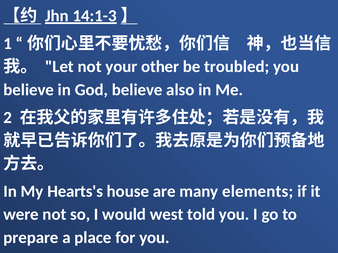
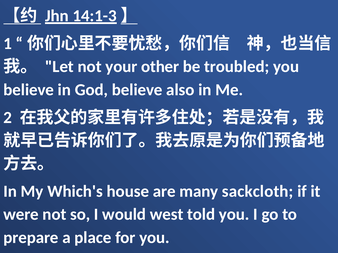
Hearts's: Hearts's -> Which's (75, 192)
elements: elements -> sackcloth (258, 192)
